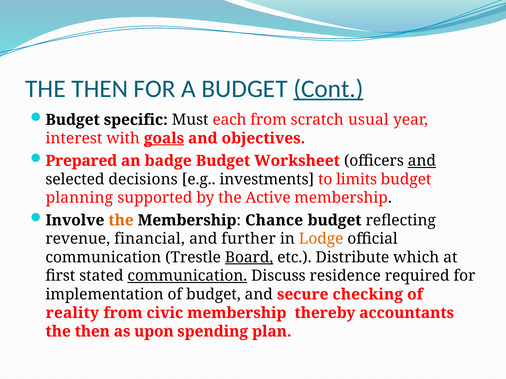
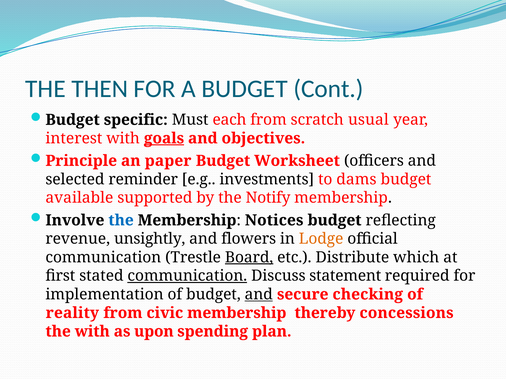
Cont underline: present -> none (328, 89)
Prepared: Prepared -> Principle (81, 161)
badge: badge -> paper (168, 161)
and underline: present -> none (422, 161)
decisions: decisions -> reminder (143, 180)
limits: limits -> dams (356, 180)
planning: planning -> available (79, 198)
Active: Active -> Notify (268, 198)
the colour: orange -> blue (121, 221)
Chance: Chance -> Notices (274, 221)
financial: financial -> unsightly (150, 239)
further: further -> flowers (249, 239)
residence: residence -> statement (345, 276)
and underline: none -> present (259, 295)
accountants: accountants -> concessions (407, 313)
then: then -> with (92, 332)
